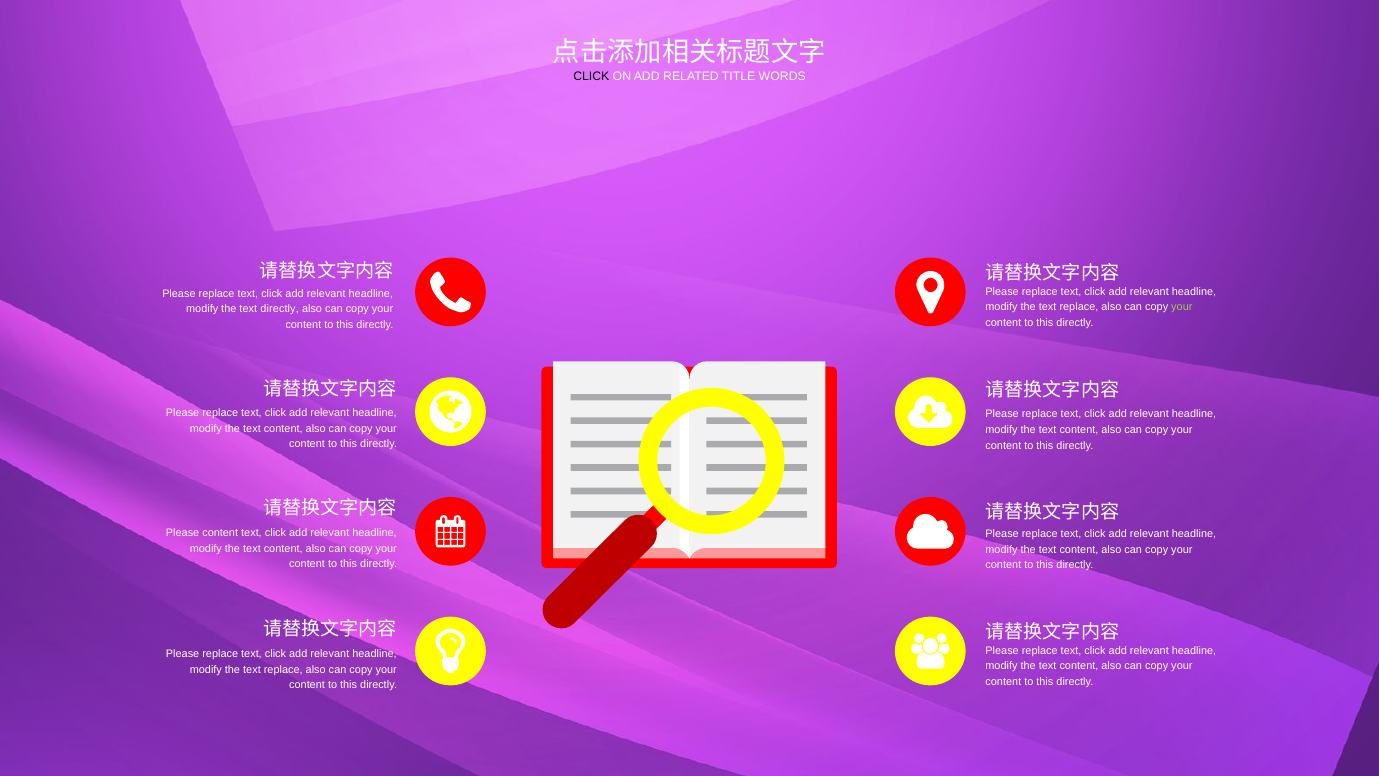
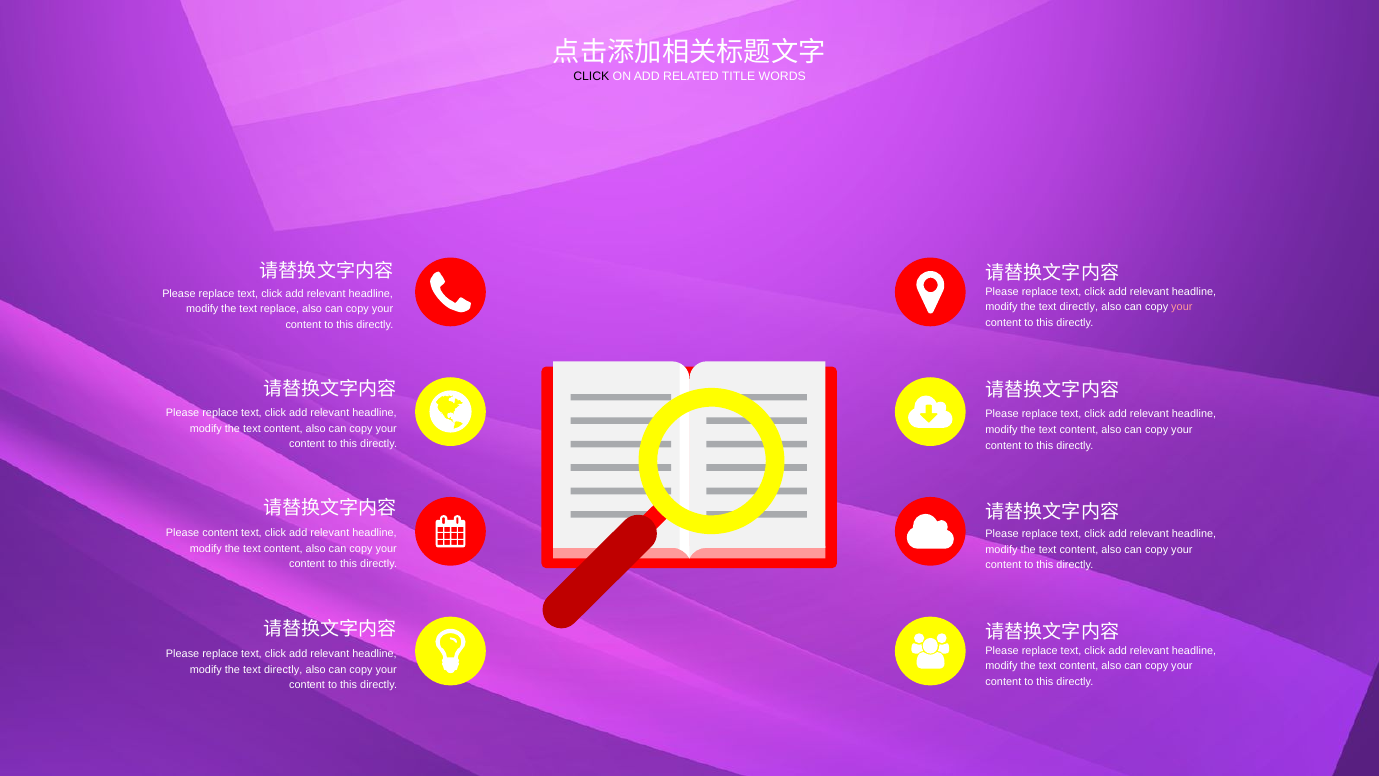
replace: replace -> directly (1079, 307)
your colour: light green -> pink (1182, 307)
text directly: directly -> replace (280, 309)
replace: replace -> directly (283, 669)
